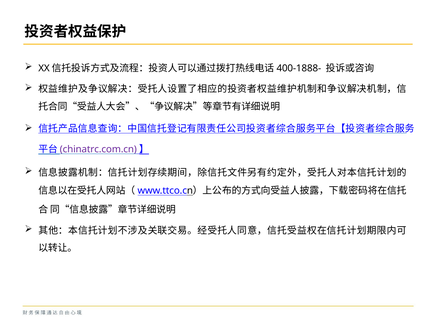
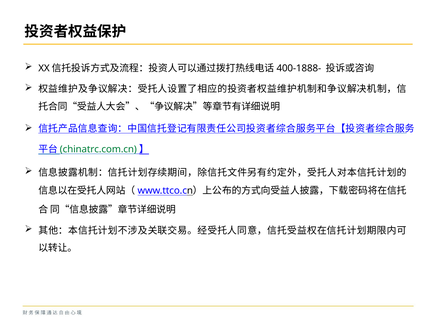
chinatrc.com.cn colour: purple -> green (98, 149)
